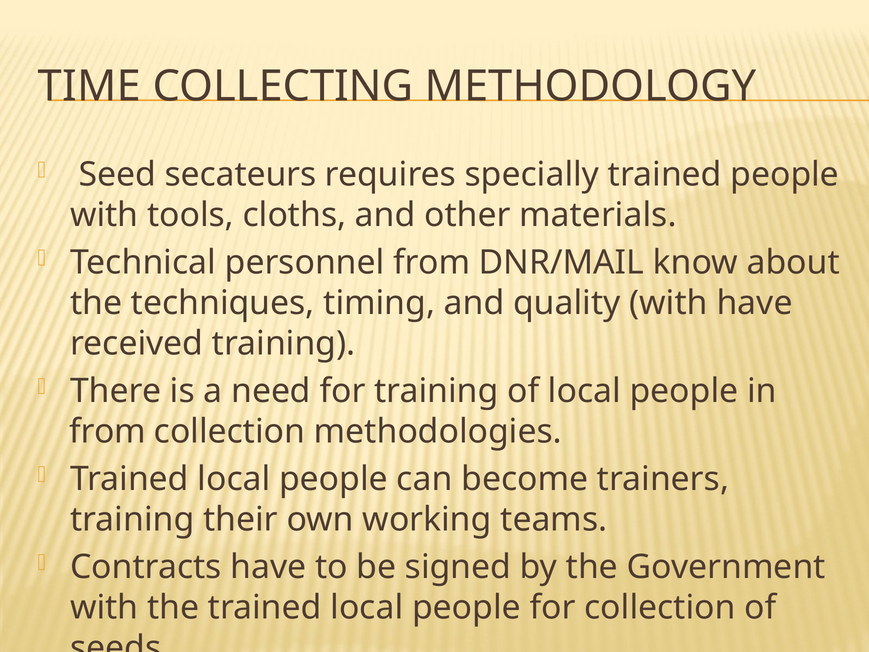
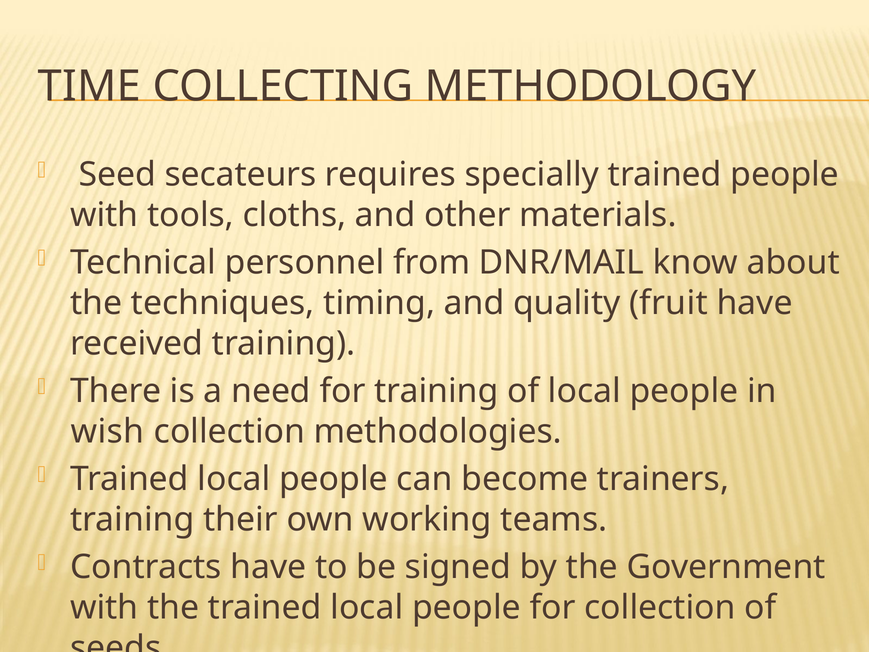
quality with: with -> fruit (668, 303)
from: from -> wish (107, 432)
